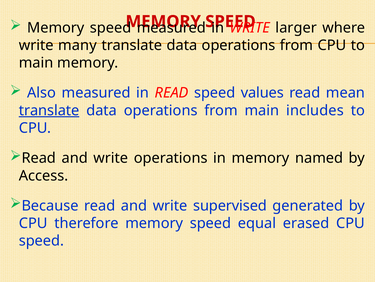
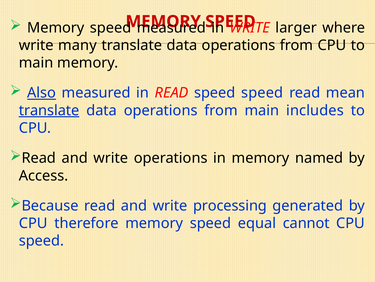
Also underline: none -> present (42, 93)
speed values: values -> speed (262, 93)
supervised: supervised -> processing (230, 205)
erased: erased -> cannot (306, 223)
